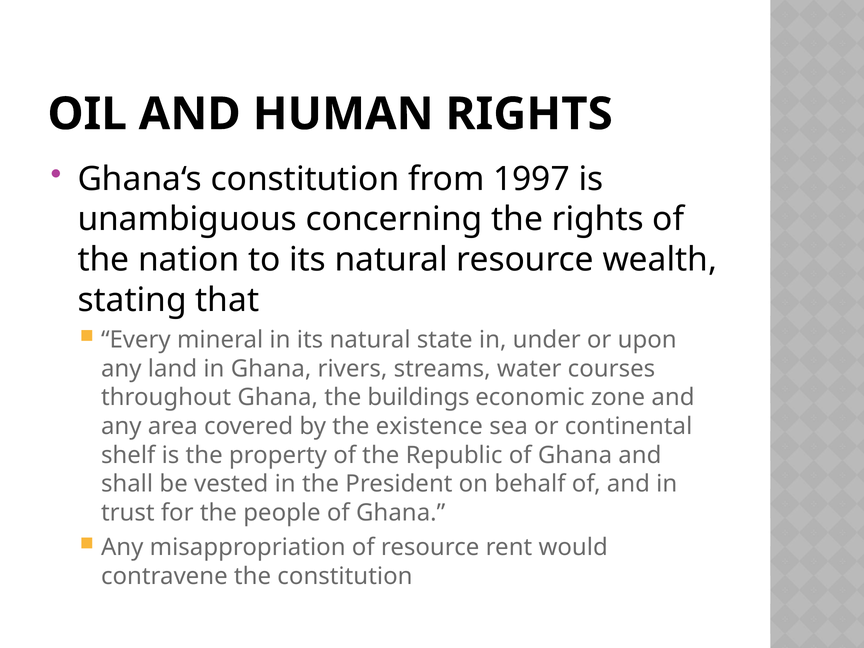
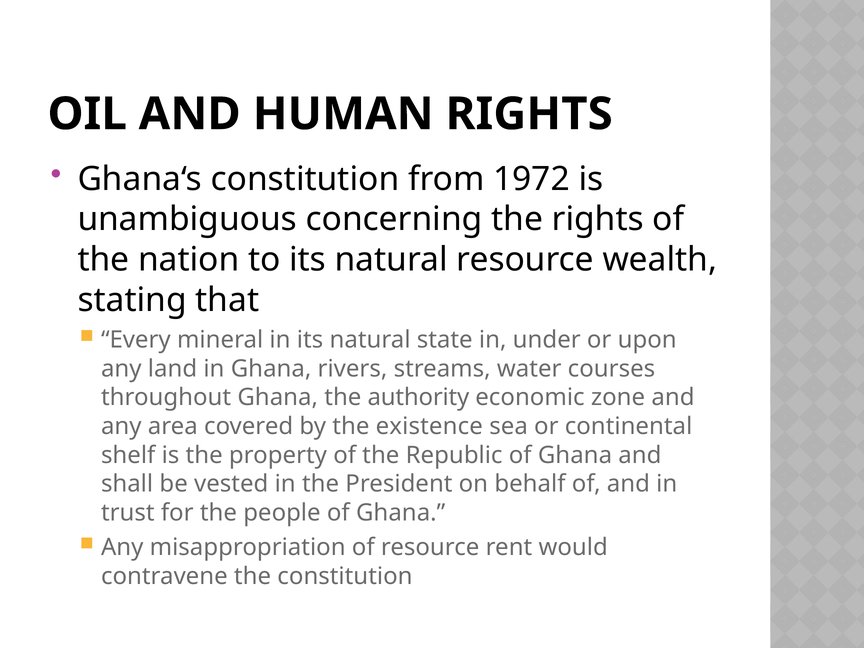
1997: 1997 -> 1972 (531, 179)
buildings: buildings -> authority (418, 397)
